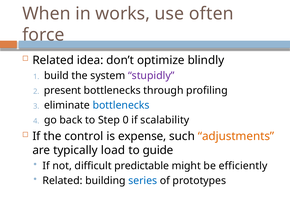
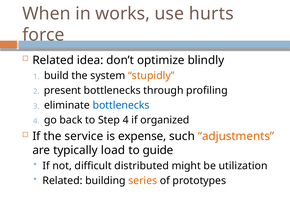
often: often -> hurts (211, 14)
stupidly colour: purple -> orange (151, 75)
Step 0: 0 -> 4 (126, 120)
scalability: scalability -> organized (165, 120)
control: control -> service (84, 136)
predictable: predictable -> distributed (142, 165)
efficiently: efficiently -> utilization (243, 165)
series colour: blue -> orange (143, 180)
